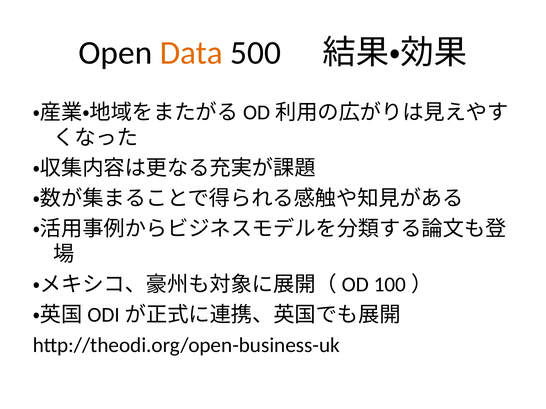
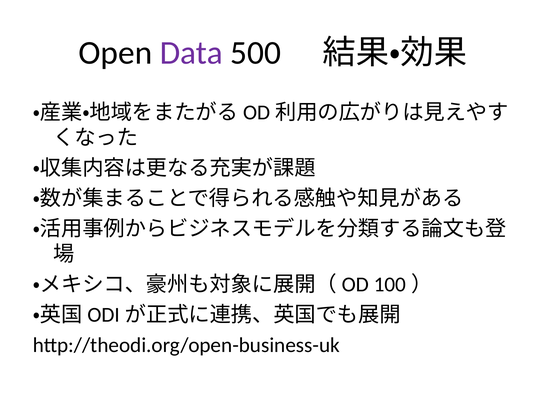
Data colour: orange -> purple (191, 53)
